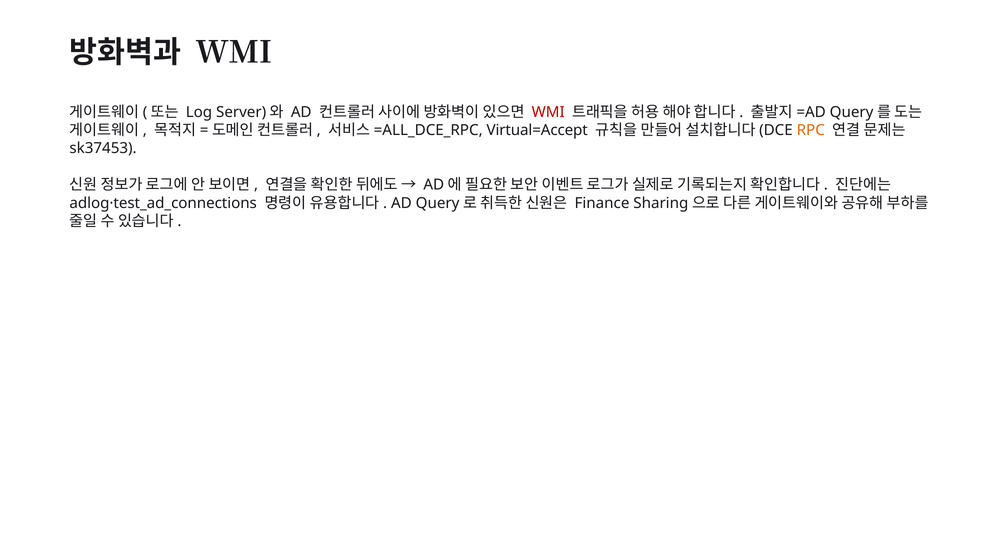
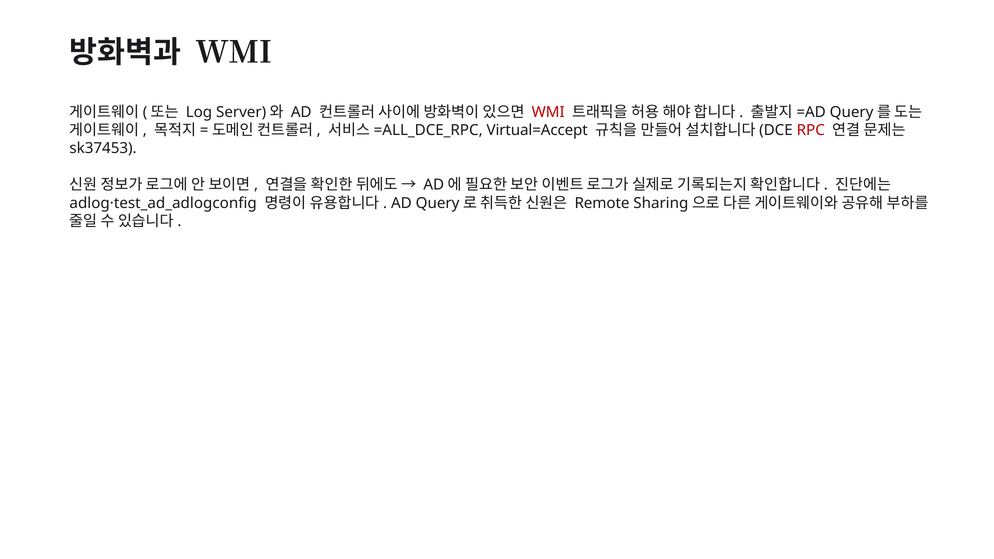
RPC colour: orange -> red (811, 130)
adlog·test_ad_connections: adlog·test_ad_connections -> adlog·test_ad_adlogconfig (163, 203)
Finance: Finance -> Remote (602, 203)
